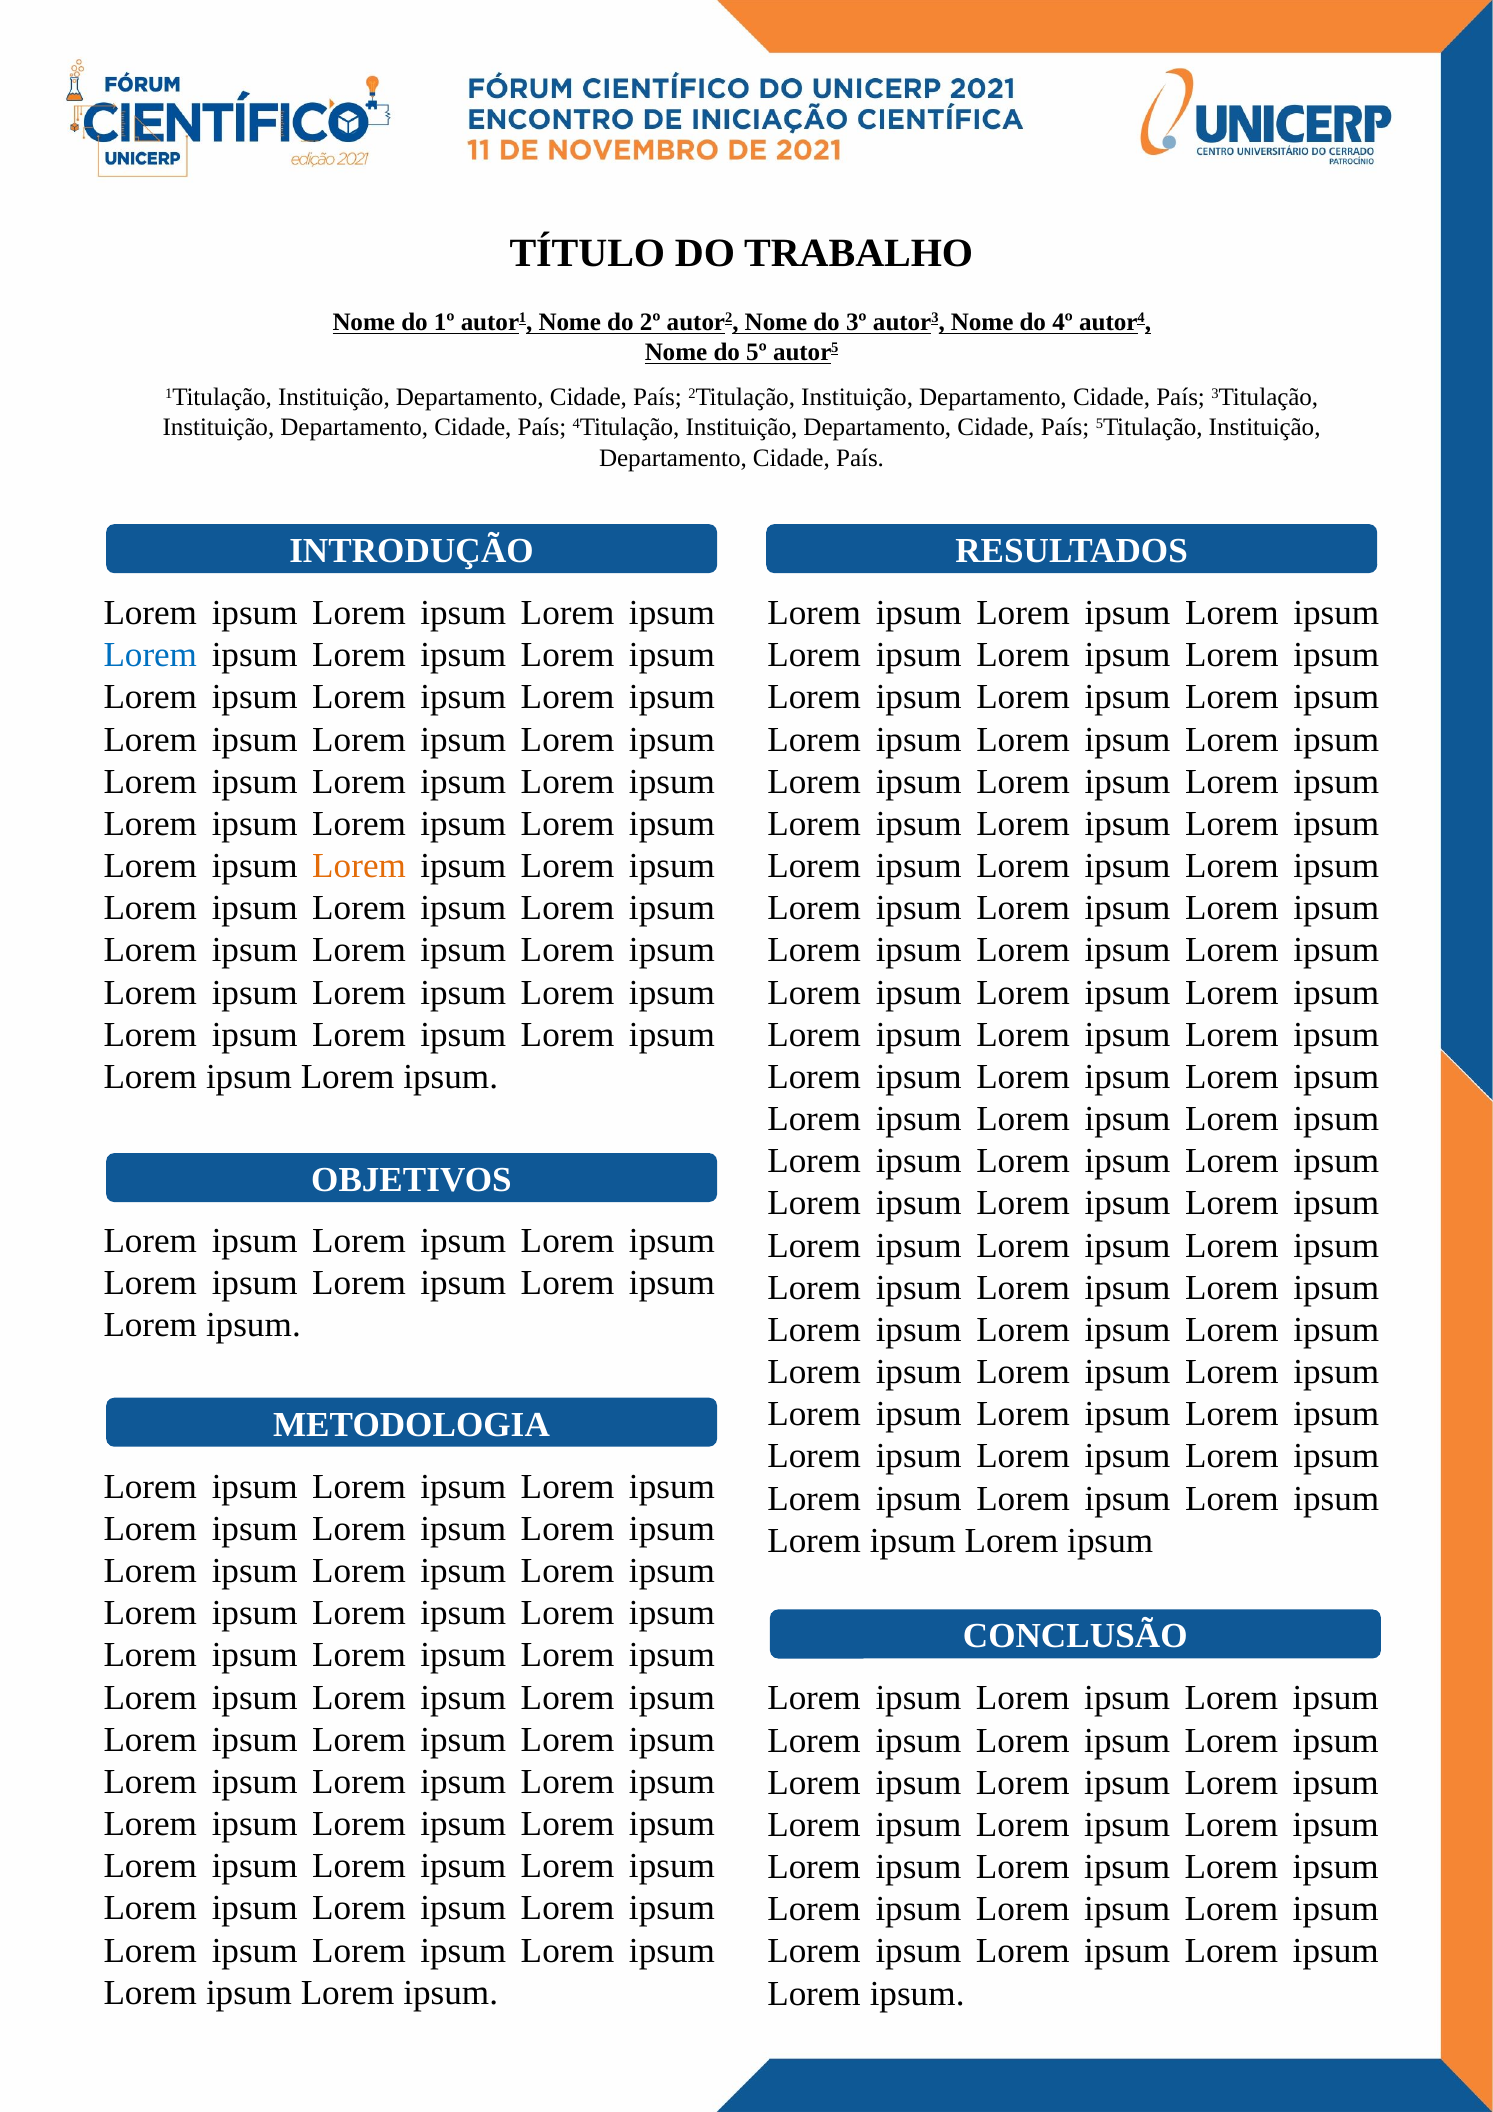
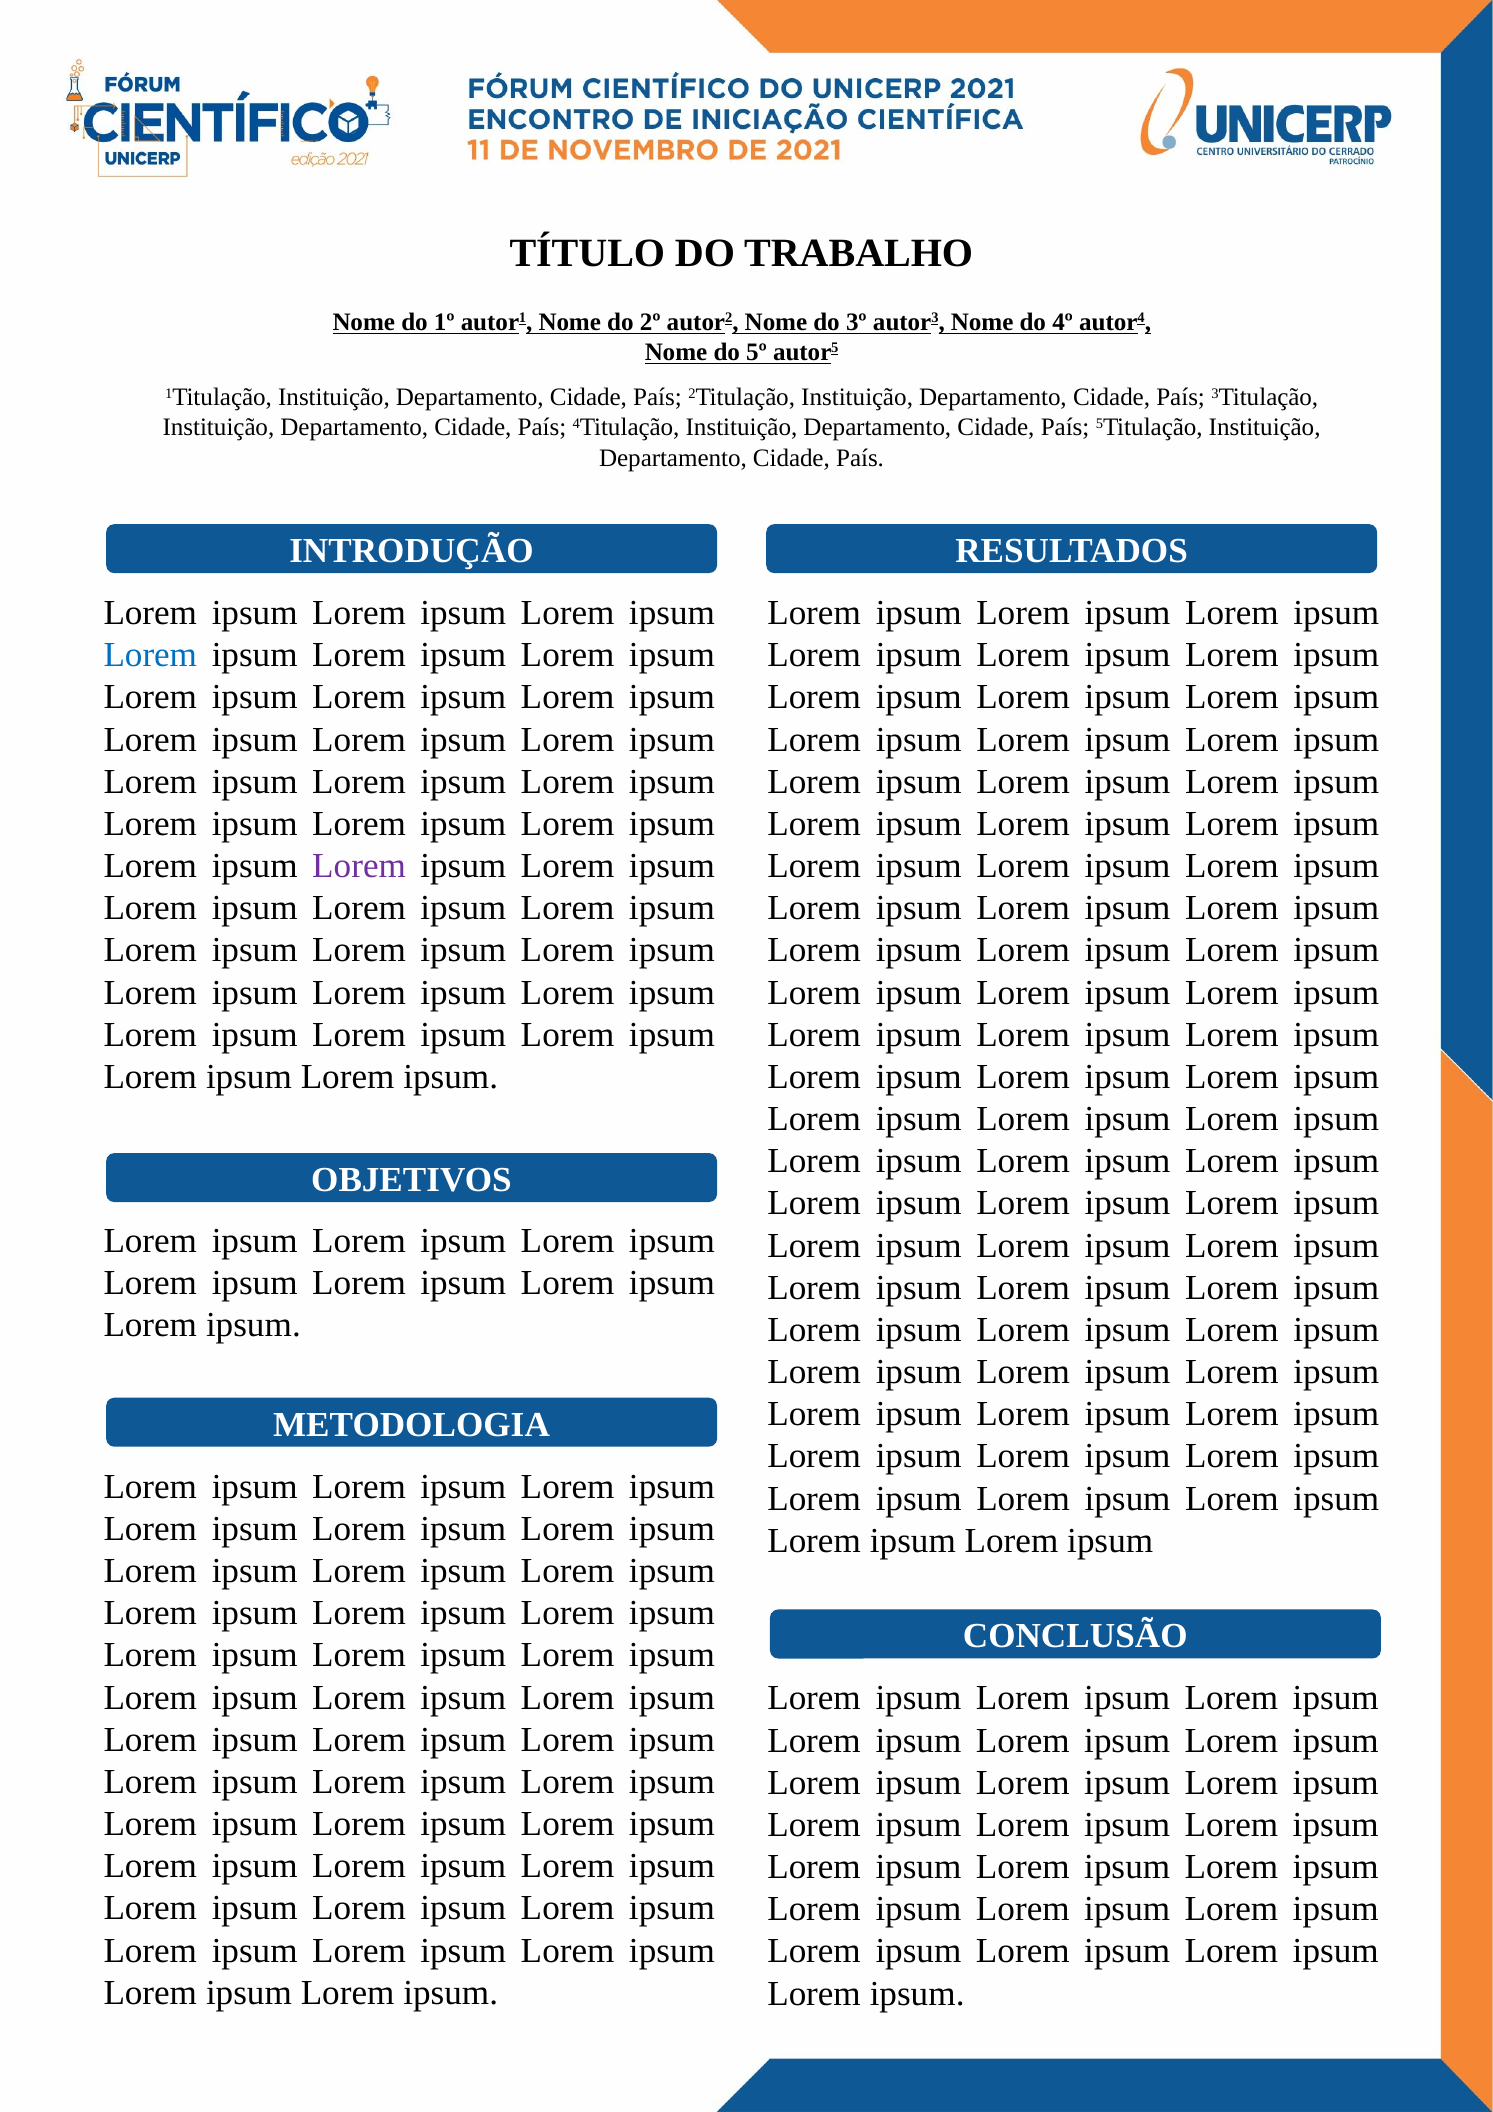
Lorem colour: orange -> purple (359, 866)
